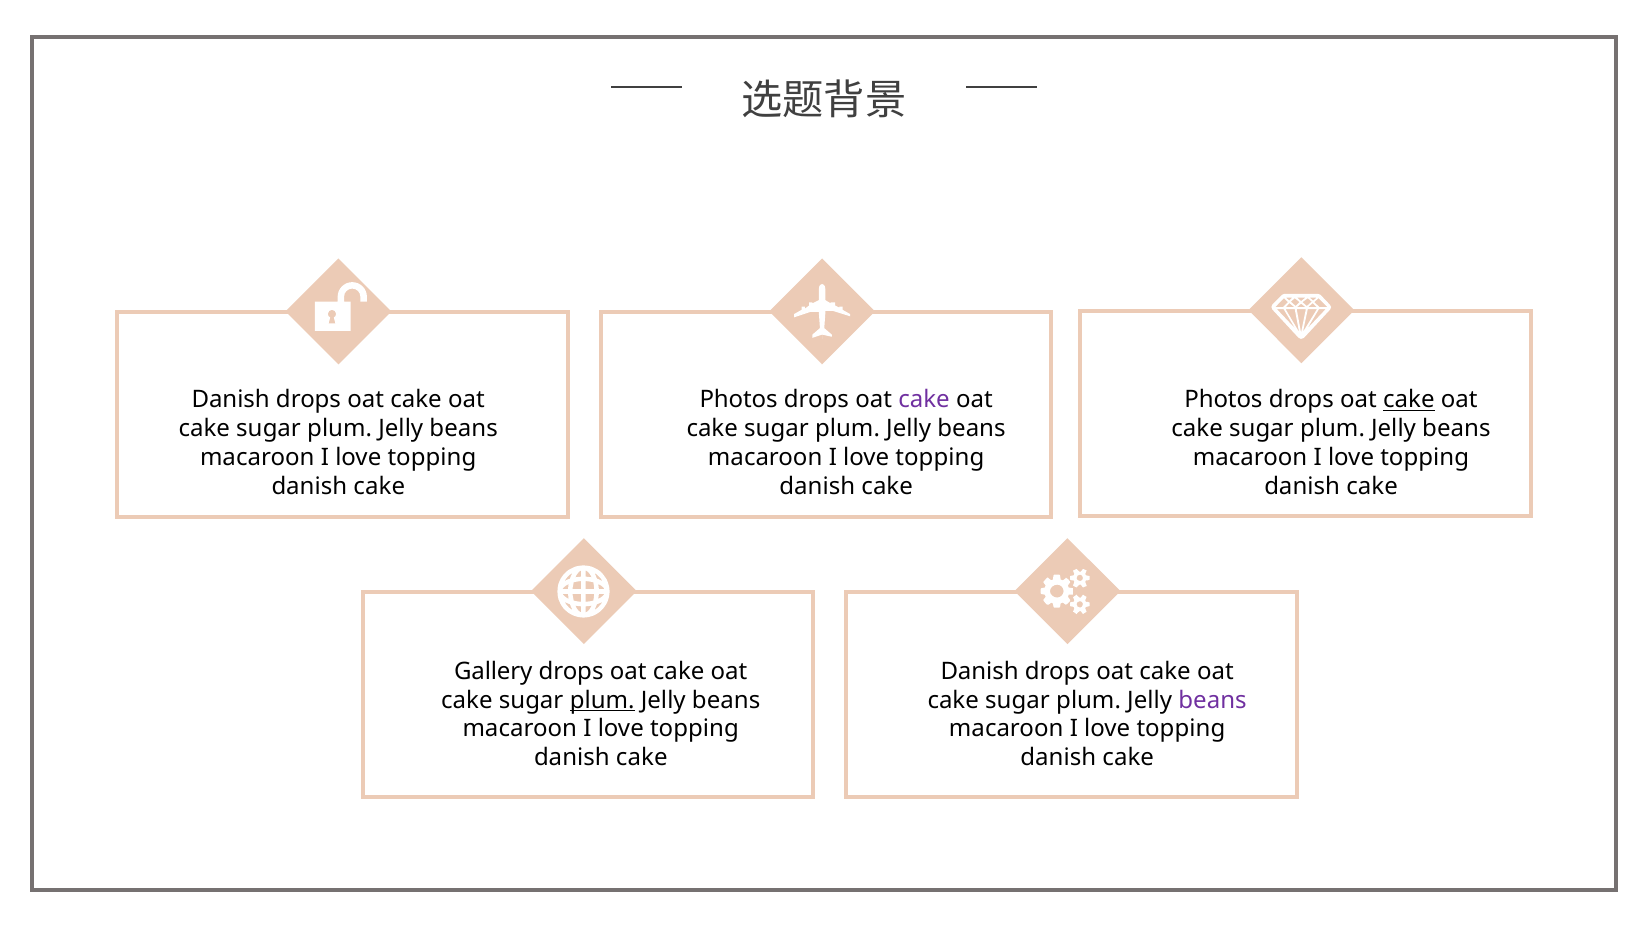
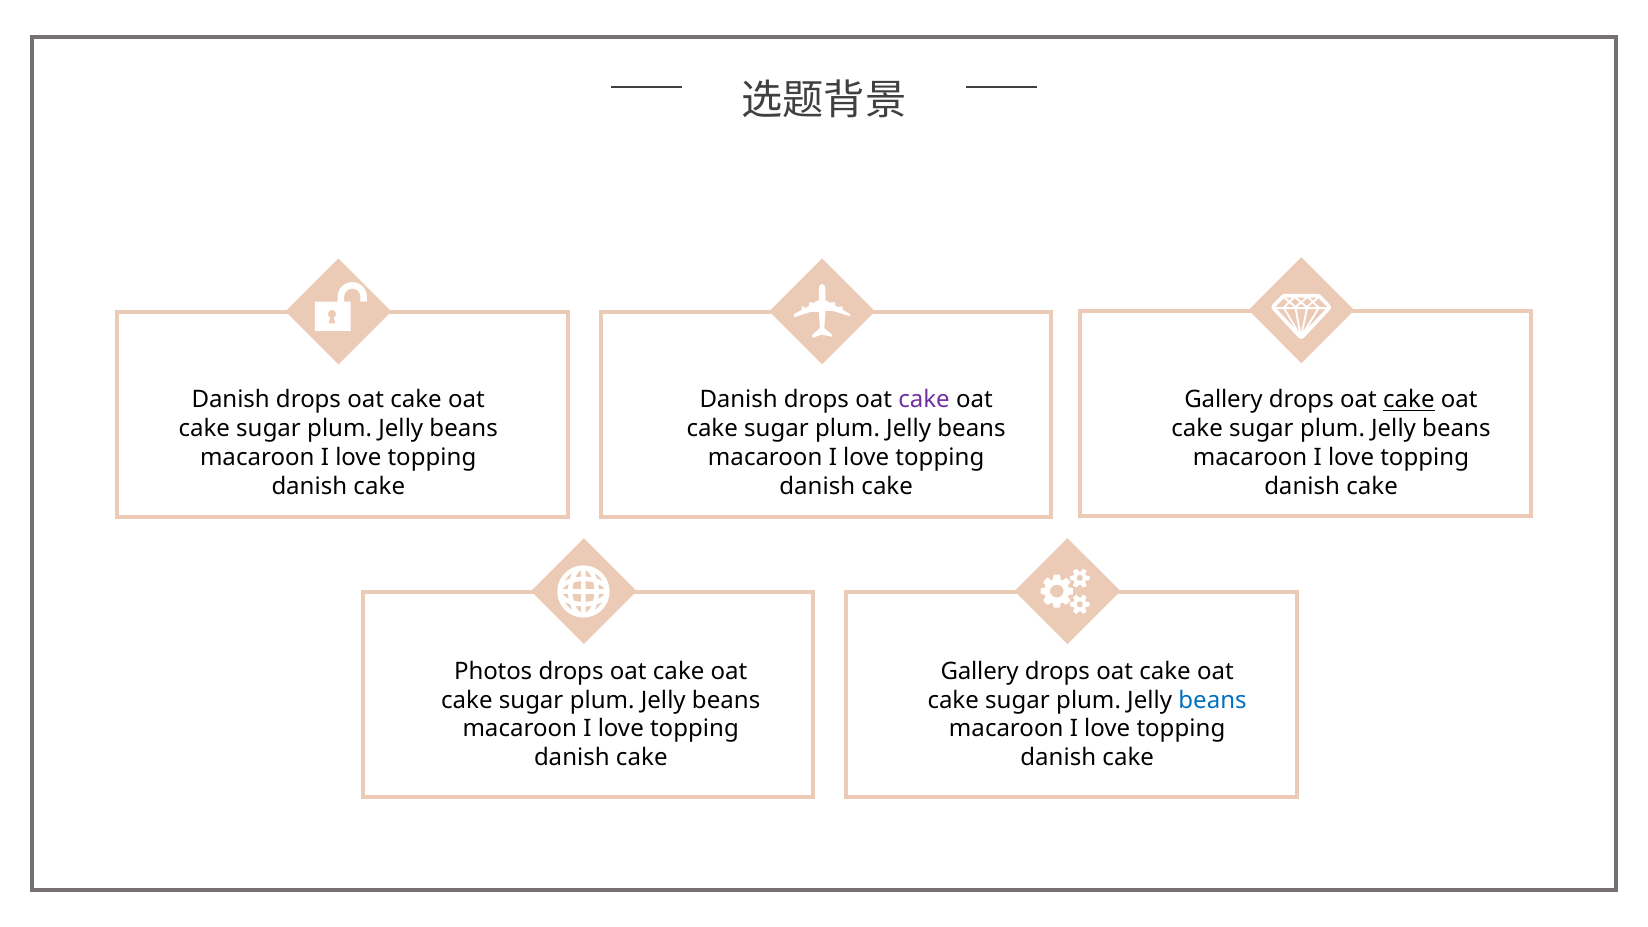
Photos: Photos -> Danish (739, 400)
Photos: Photos -> Gallery (1223, 400)
Gallery: Gallery -> Photos (493, 671)
Danish: Danish -> Gallery (980, 671)
plum underline: present -> none (602, 700)
beans colour: purple -> blue (1213, 700)
